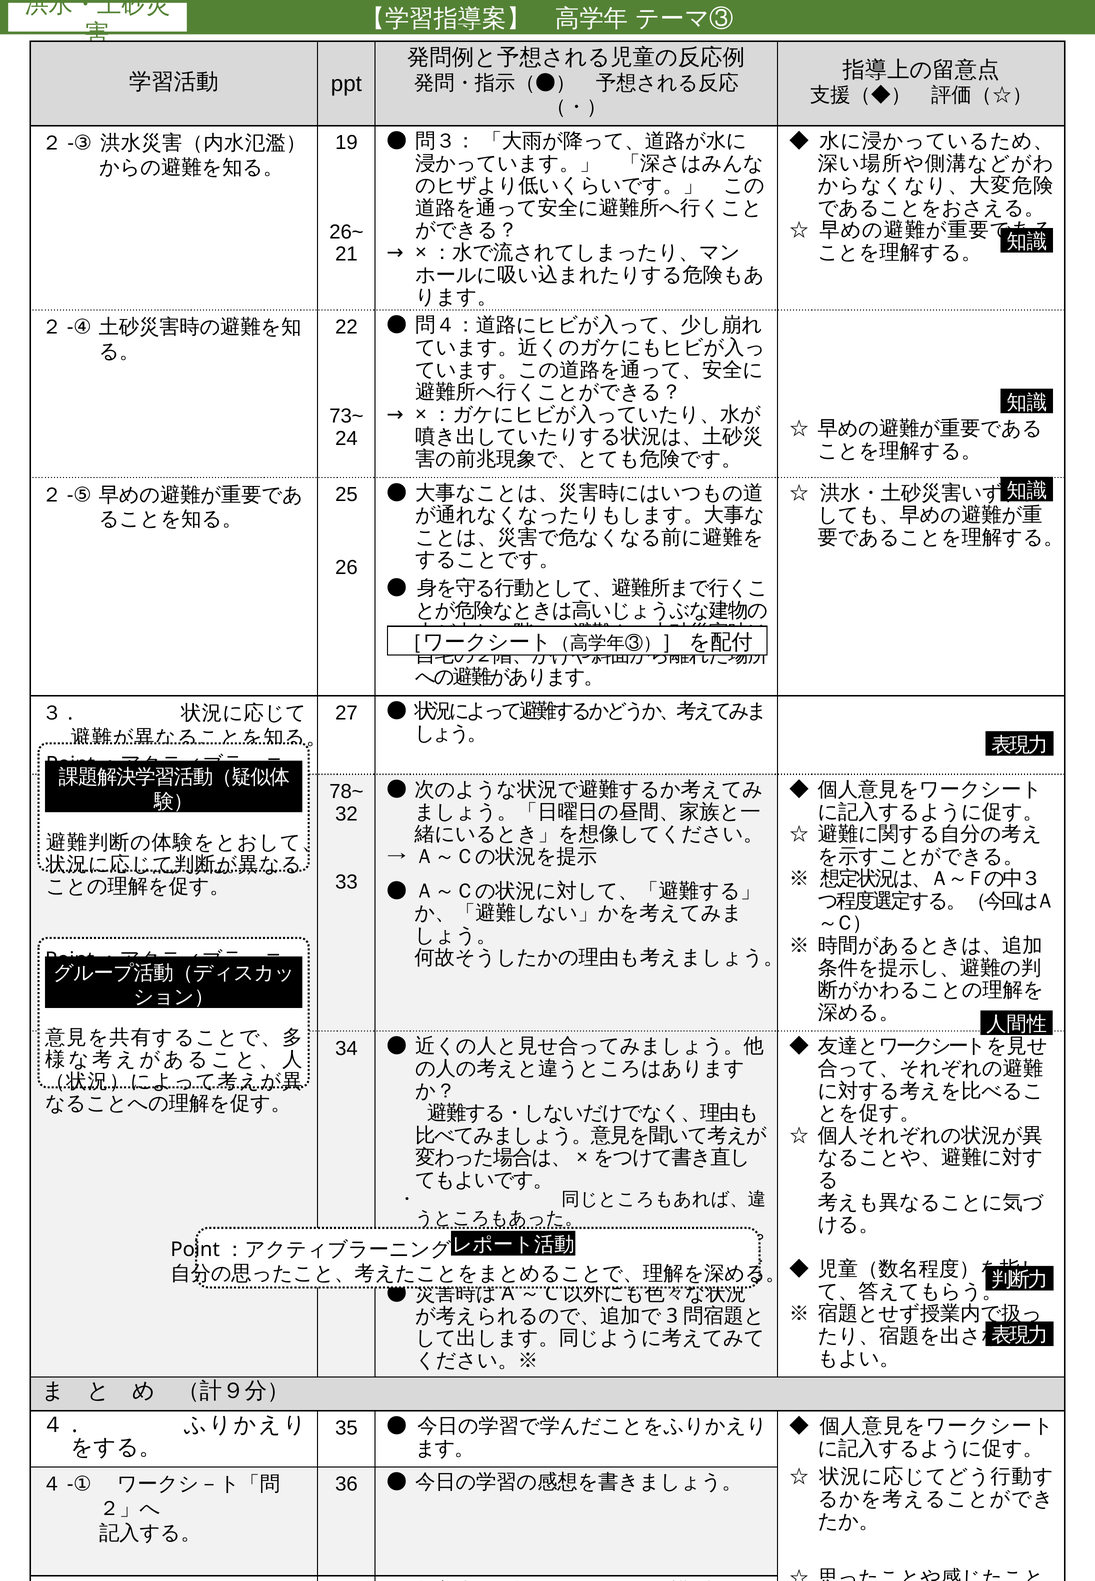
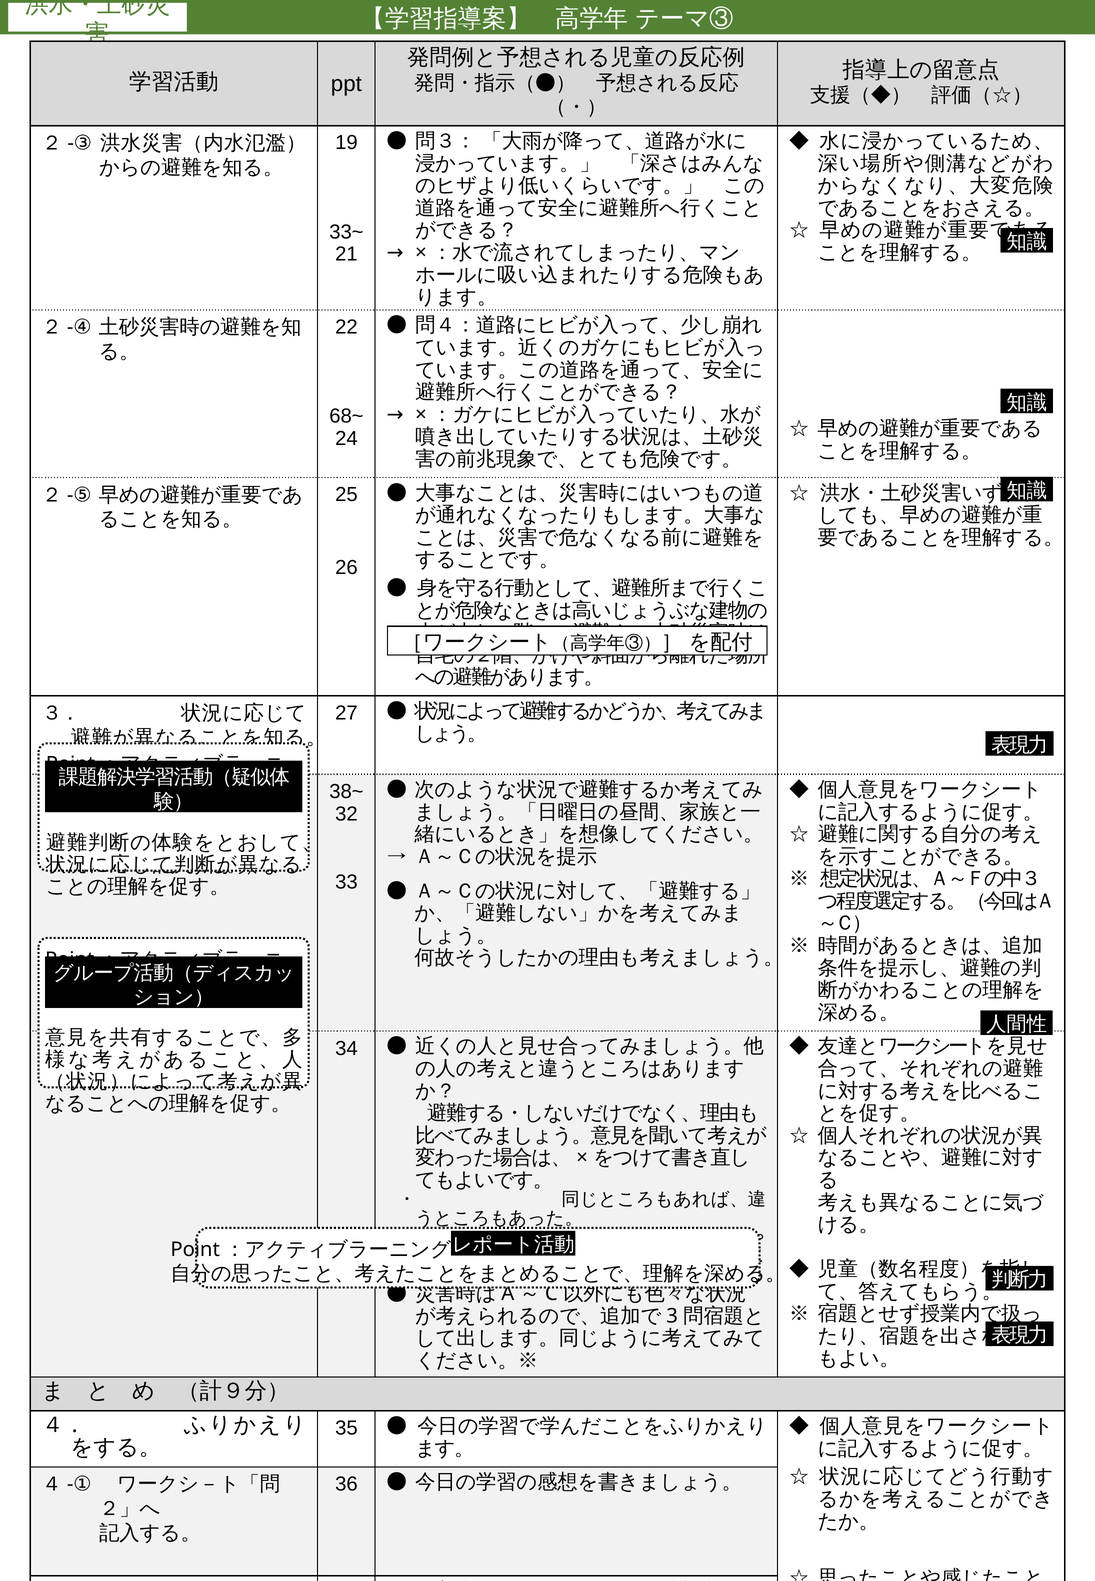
26~: 26~ -> 33~ (346, 232)
73~: 73~ -> 68~ (346, 416)
78~: 78~ -> 38~ (346, 792)
